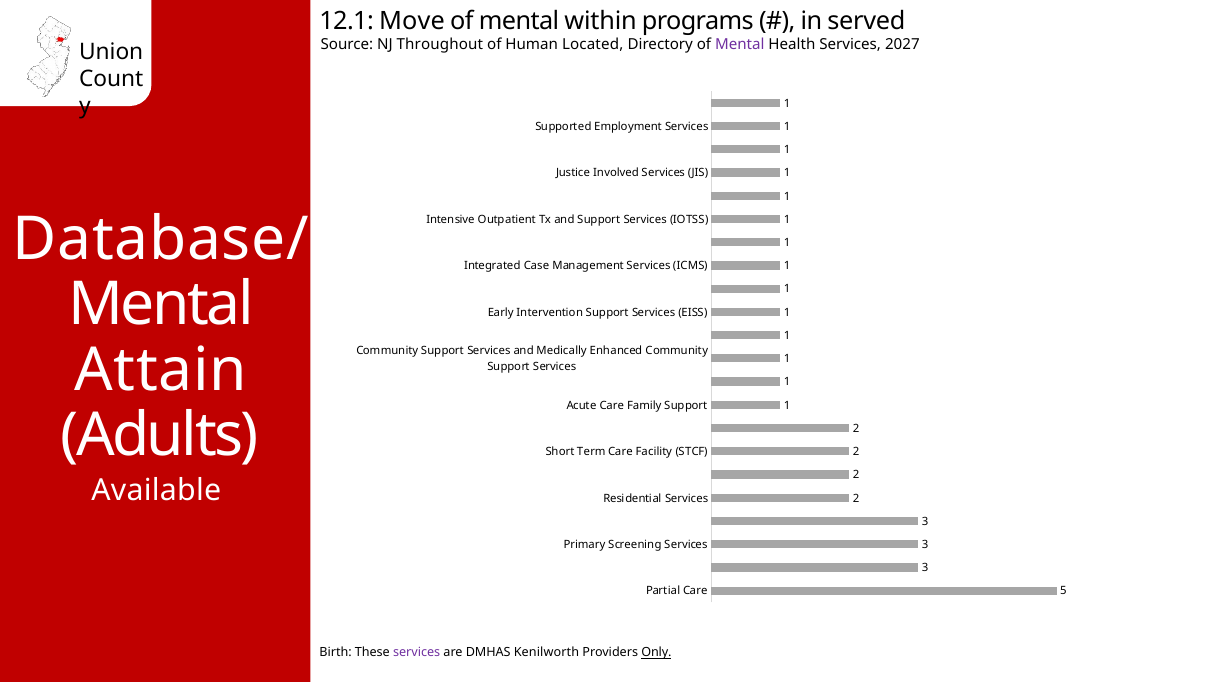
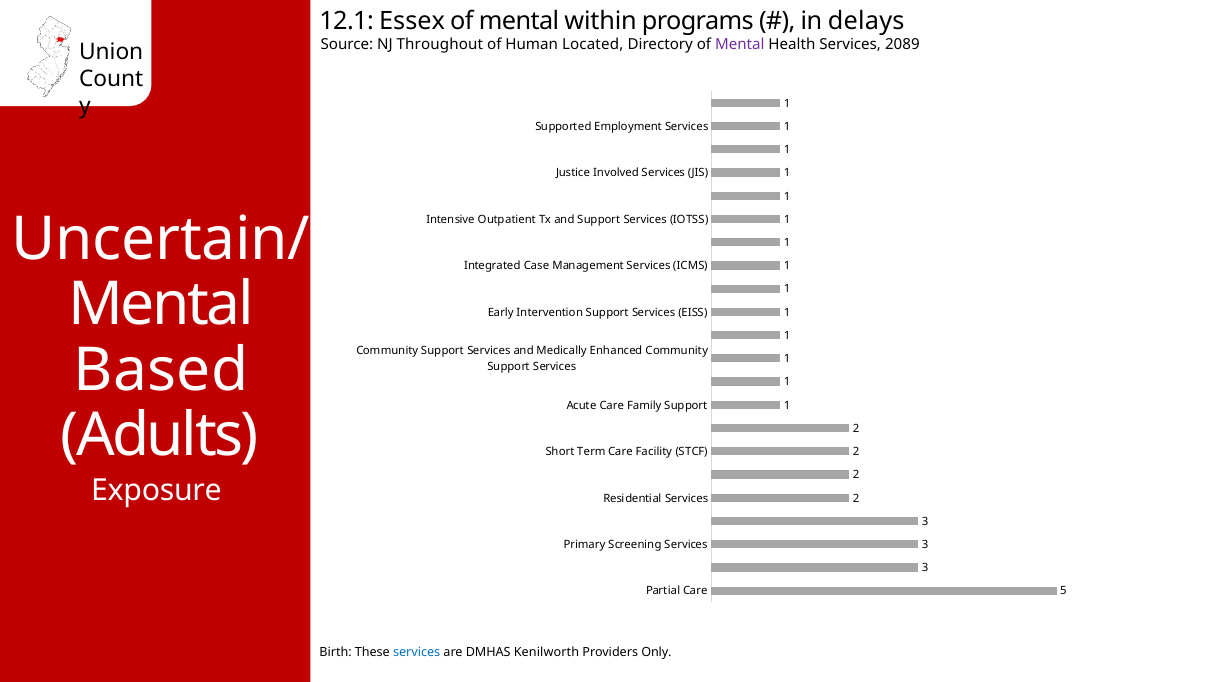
Move: Move -> Essex (412, 21)
served: served -> delays (866, 21)
2027: 2027 -> 2089 (902, 45)
Database/: Database/ -> Uncertain/ (161, 239)
Attain: Attain -> Based (161, 370)
Available: Available -> Exposure (157, 490)
services colour: purple -> blue (417, 652)
Only underline: present -> none (656, 652)
